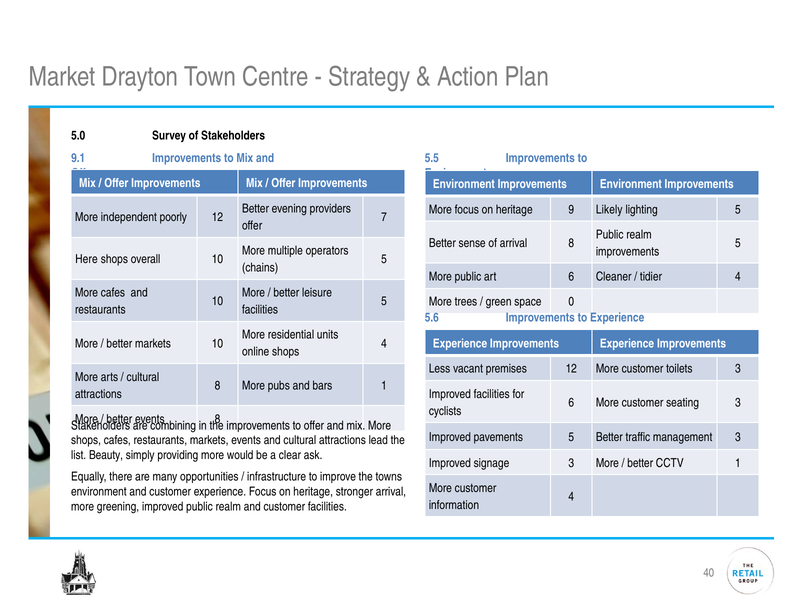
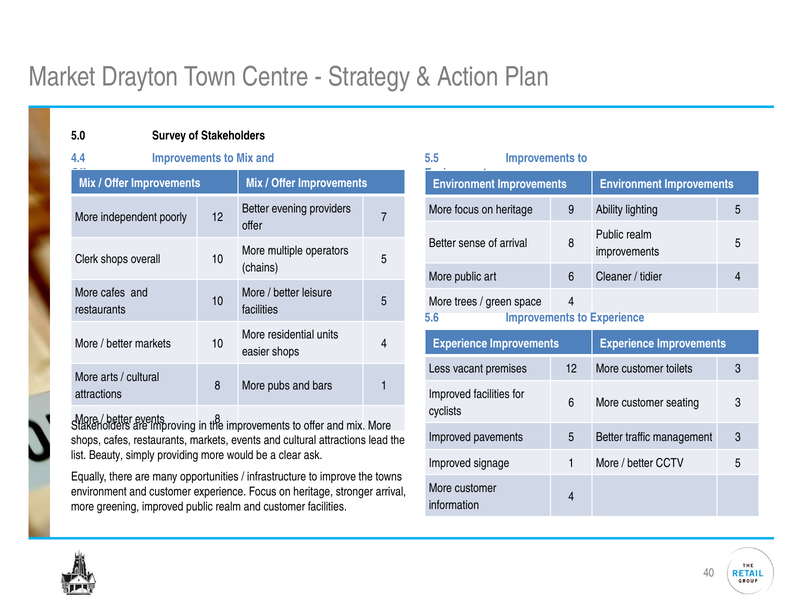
9.1: 9.1 -> 4.4 (78, 158)
Likely: Likely -> Ability (609, 210)
Here: Here -> Clerk (87, 259)
space 0: 0 -> 4 (571, 302)
online: online -> easier (256, 352)
combining: combining -> improving (173, 426)
signage 3: 3 -> 1 (571, 463)
CCTV 1: 1 -> 5 (738, 463)
